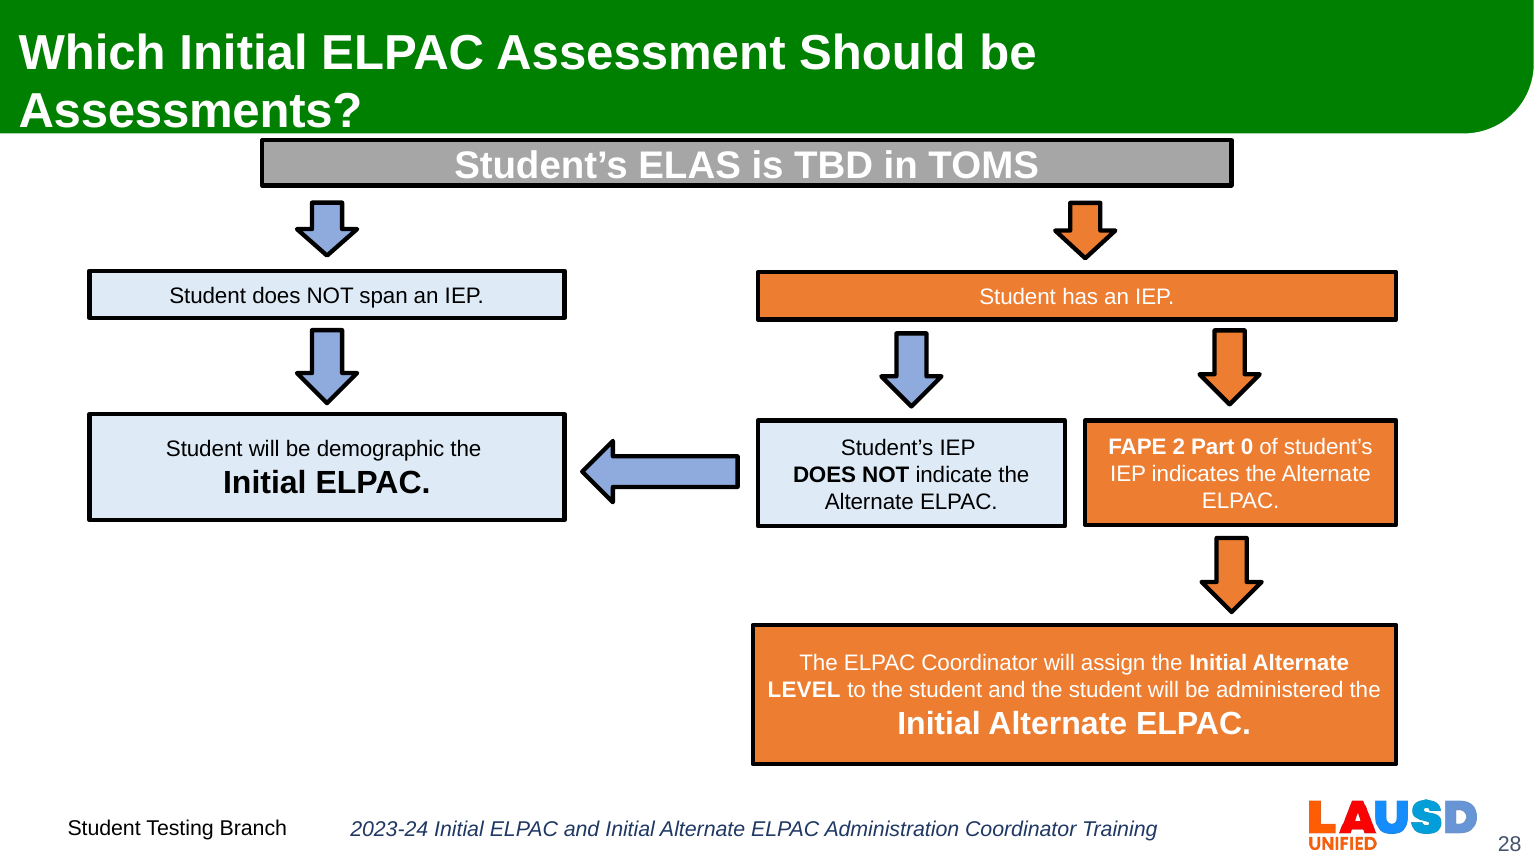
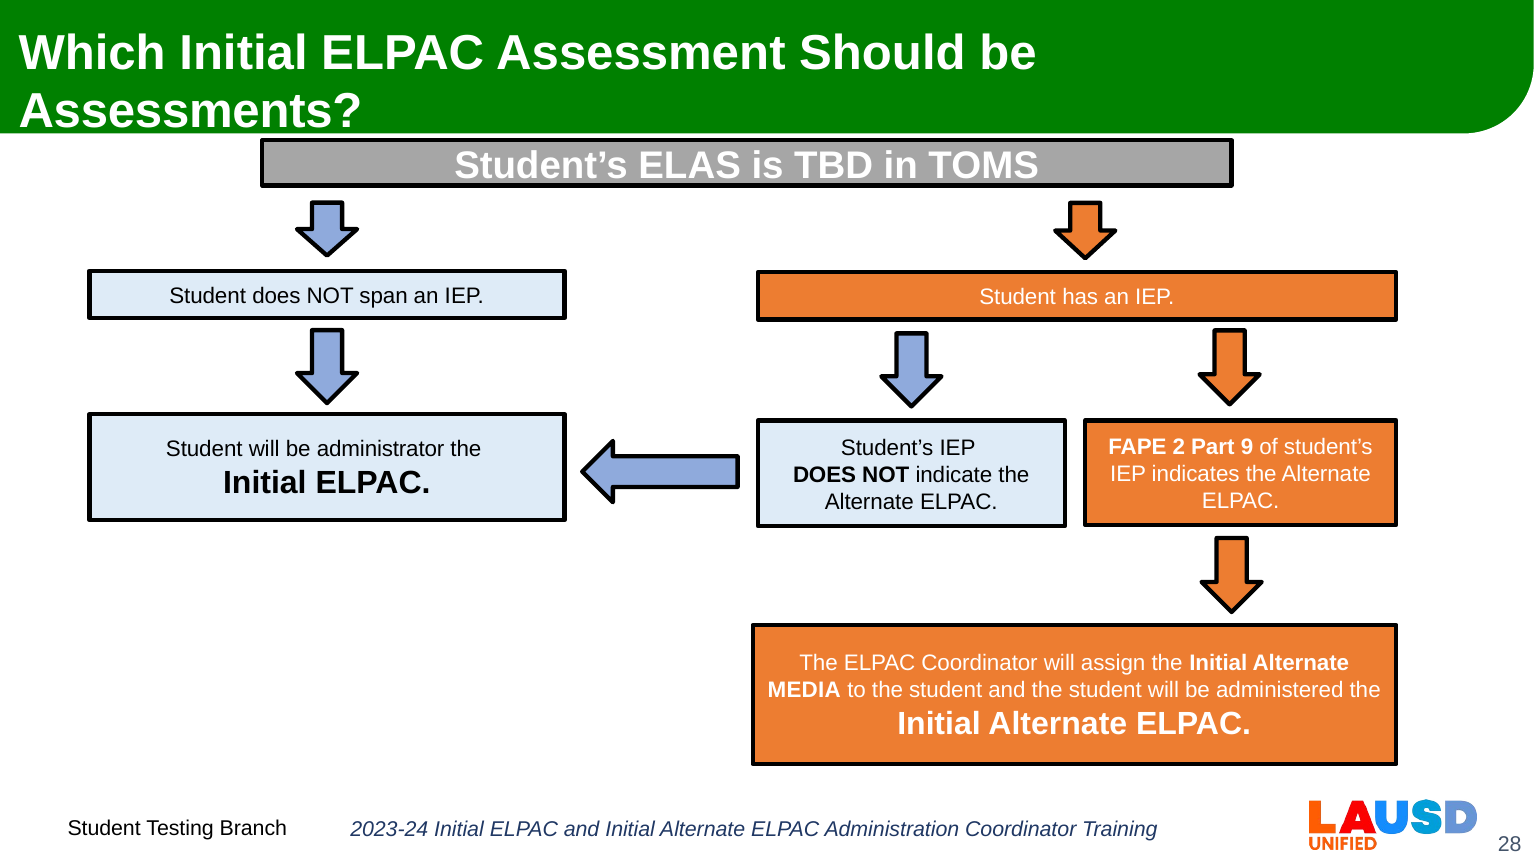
0: 0 -> 9 (1247, 447)
demographic: demographic -> administrator (381, 450)
LEVEL: LEVEL -> MEDIA (804, 690)
